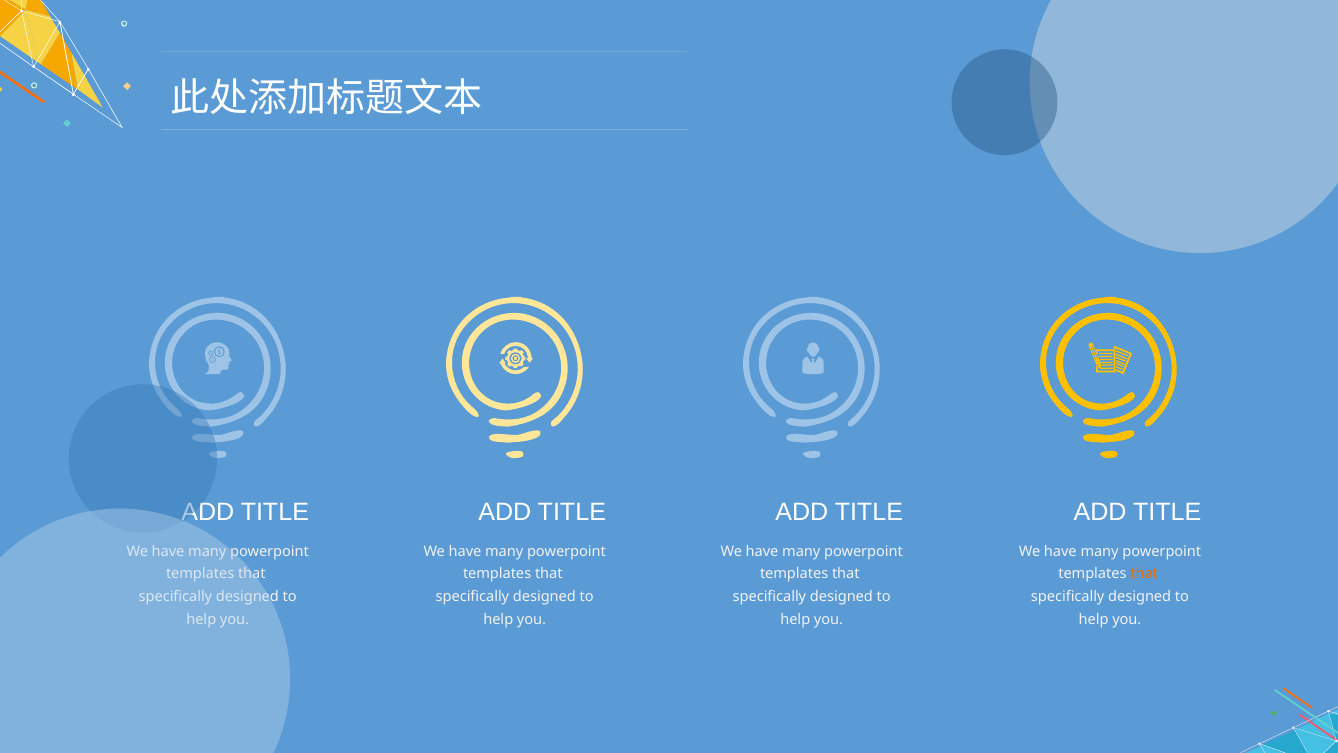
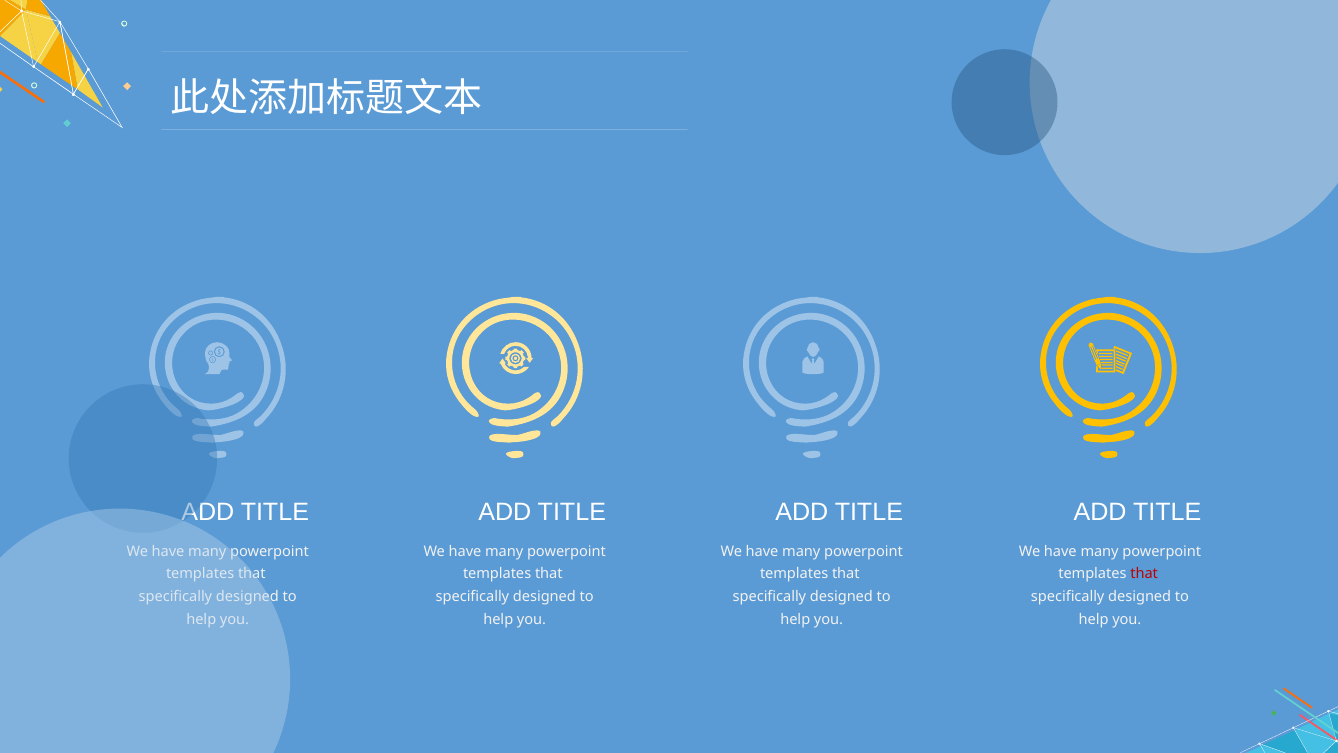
that colour: orange -> red (1144, 574)
